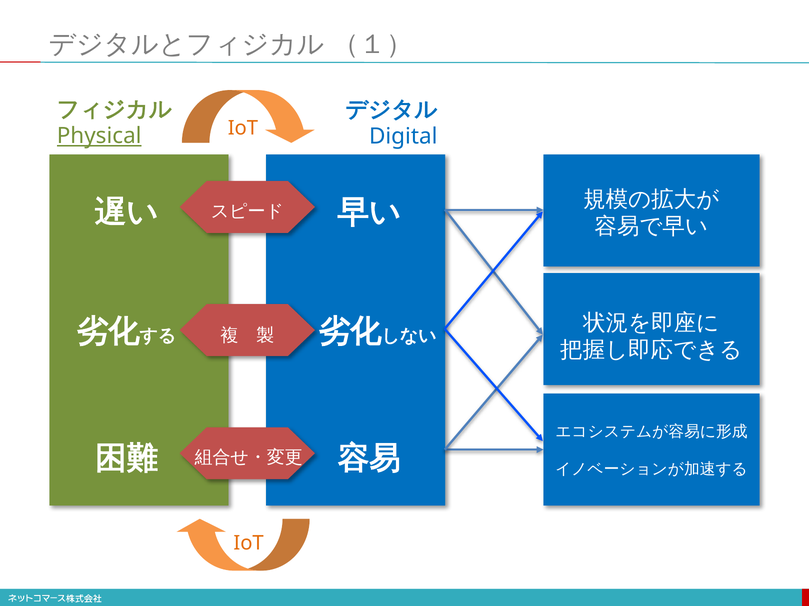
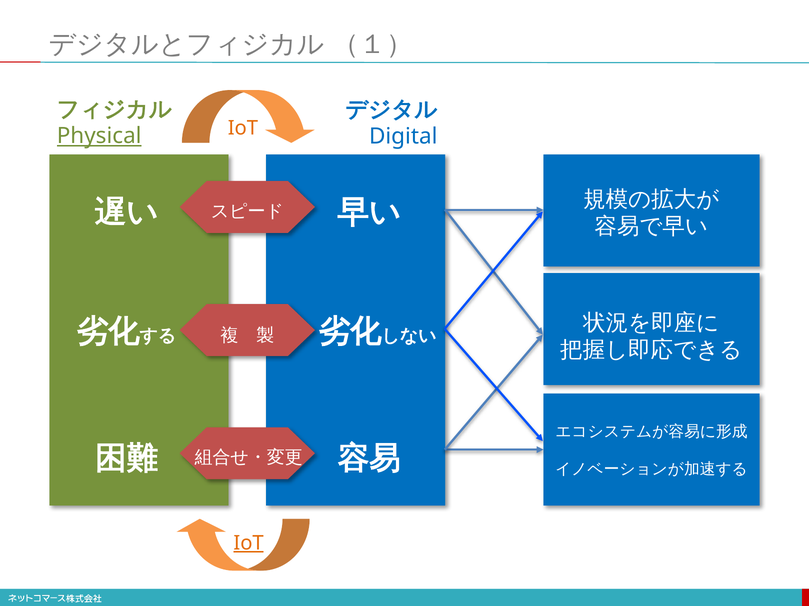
IoT underline: none -> present (249, 544)
